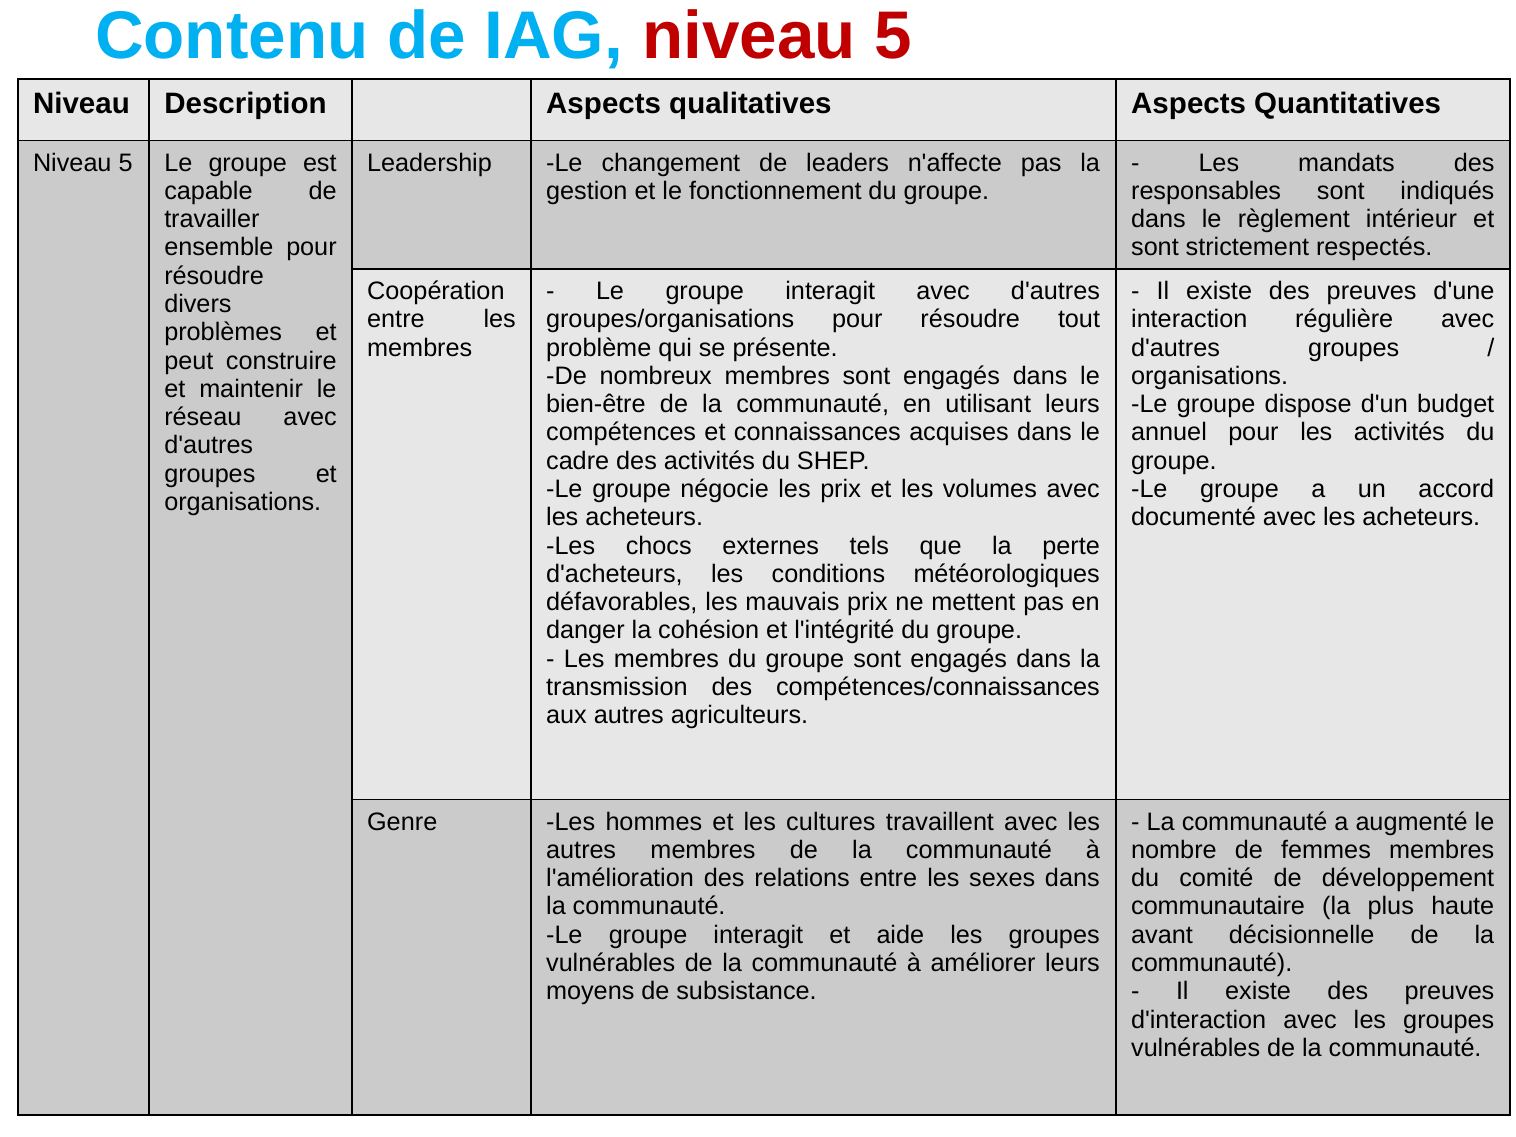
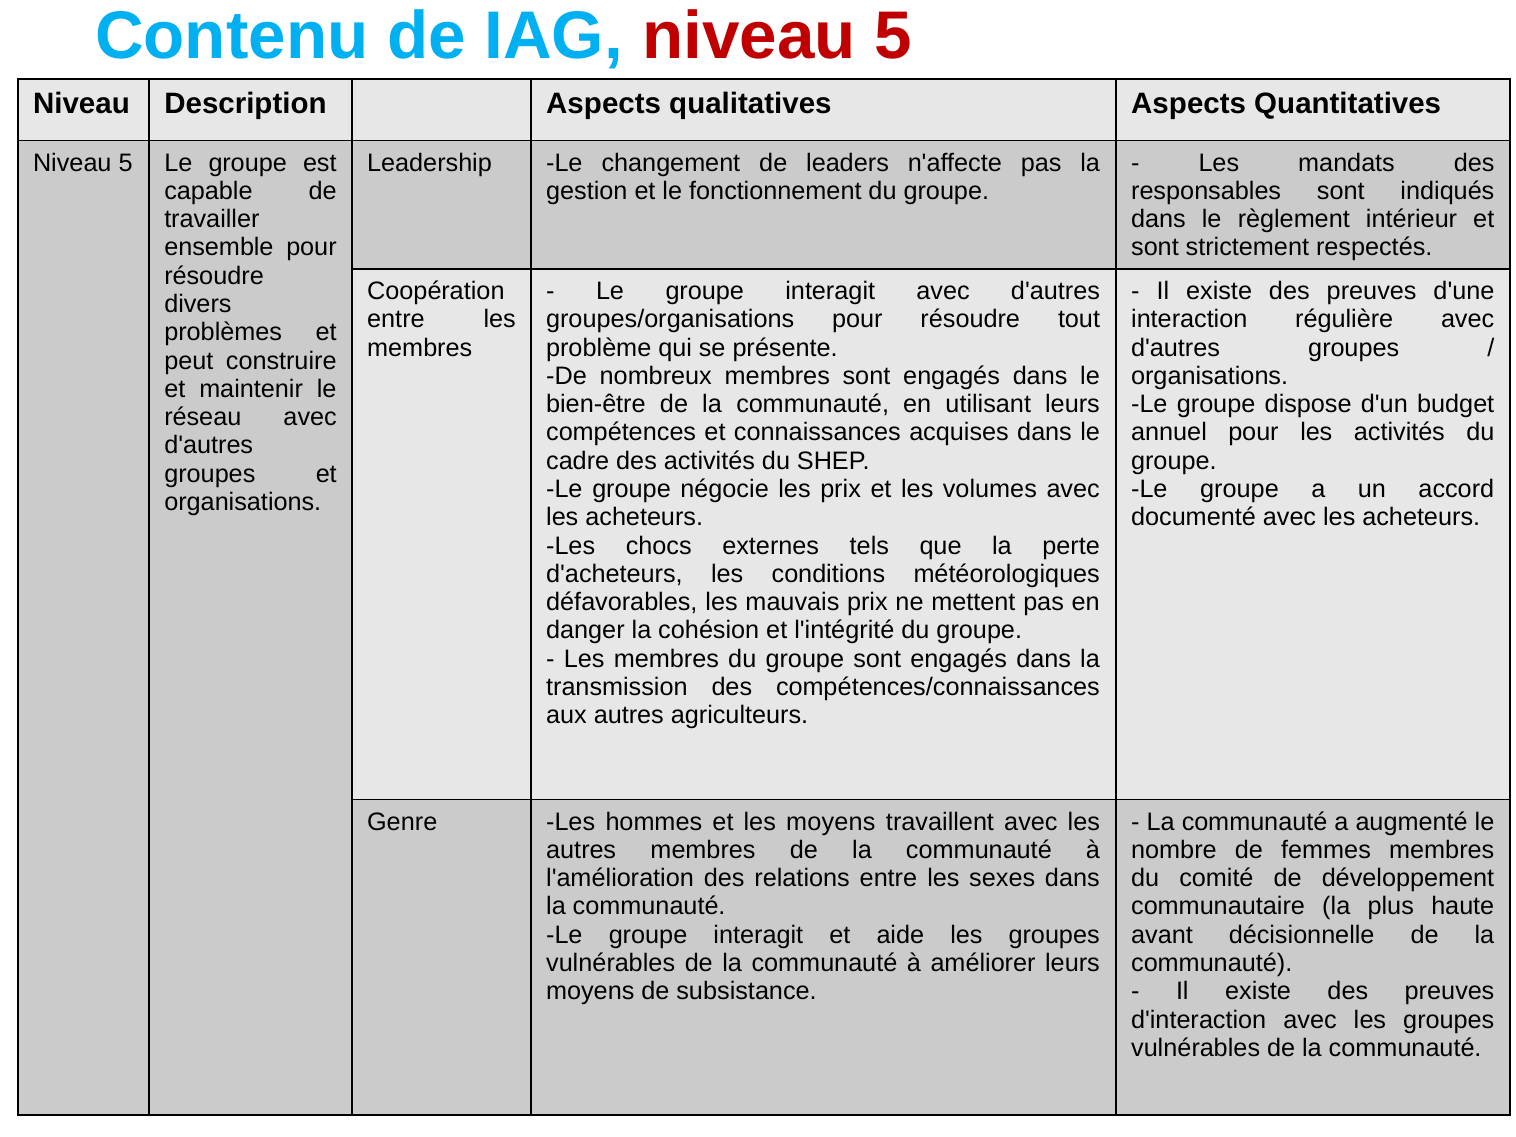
les cultures: cultures -> moyens (831, 822)
